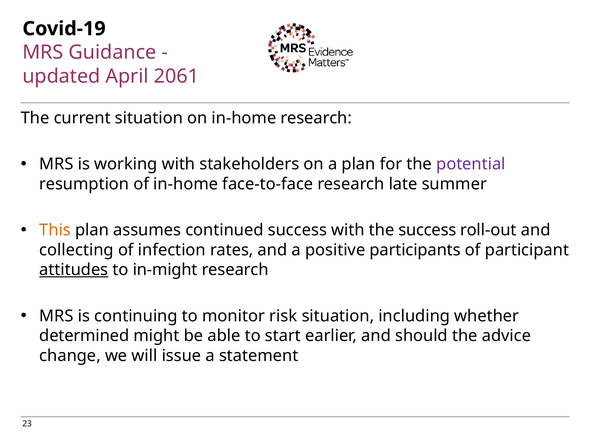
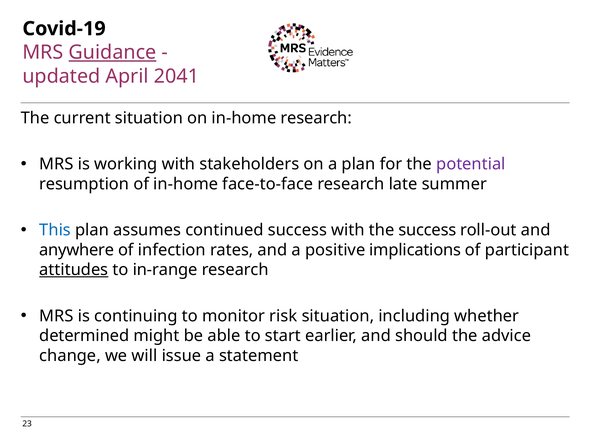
Guidance underline: none -> present (112, 52)
2061: 2061 -> 2041 (176, 76)
This colour: orange -> blue (55, 230)
collecting: collecting -> anywhere (77, 250)
participants: participants -> implications (415, 250)
in-might: in-might -> in-range (165, 270)
